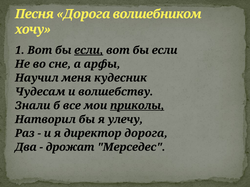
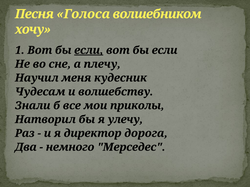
Песня Дорога: Дорога -> Голоса (83, 14)
арфы: арфы -> плечу (102, 64)
приколы underline: present -> none (137, 106)
дрожат: дрожат -> немного (70, 147)
